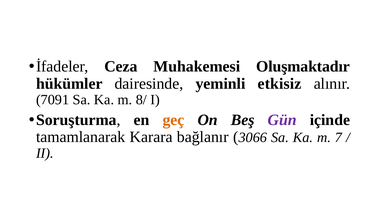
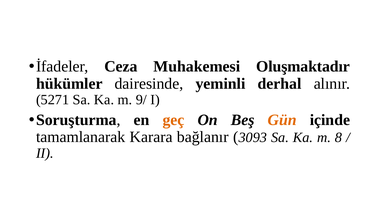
etkisiz: etkisiz -> derhal (280, 84)
7091: 7091 -> 5271 (53, 100)
8/: 8/ -> 9/ (141, 100)
Gün colour: purple -> orange (282, 120)
3066: 3066 -> 3093 (253, 138)
7: 7 -> 8 (338, 138)
